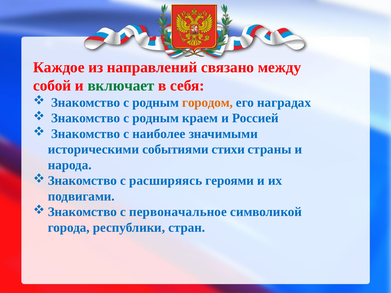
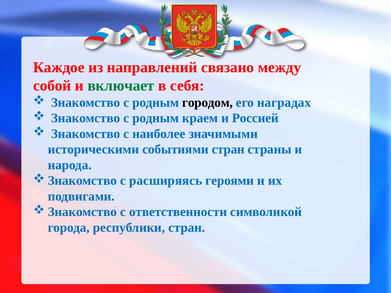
городом colour: orange -> black (208, 103)
событиями стихи: стихи -> стран (228, 149)
первоначальное: первоначальное -> ответственности (178, 212)
